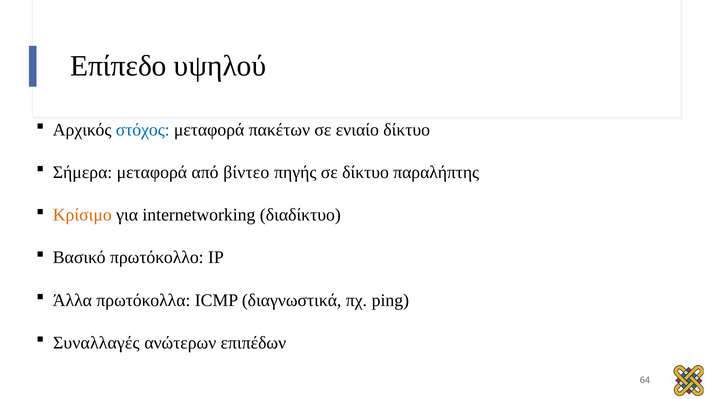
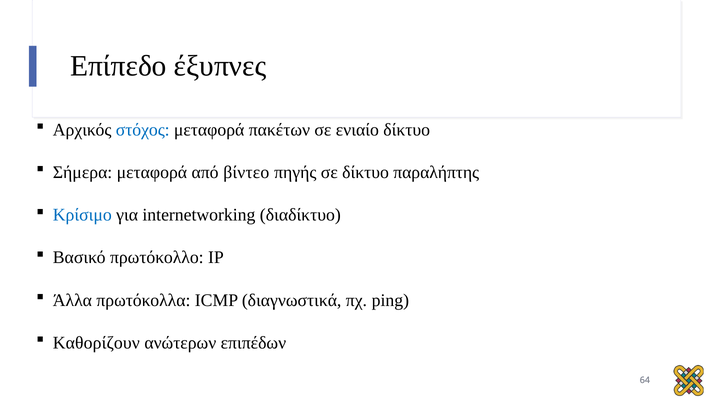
υψηλού: υψηλού -> έξυπνες (220, 66)
Κρίσιμο colour: orange -> blue (82, 215)
Συναλλαγές: Συναλλαγές -> Καθορίζουν (96, 342)
